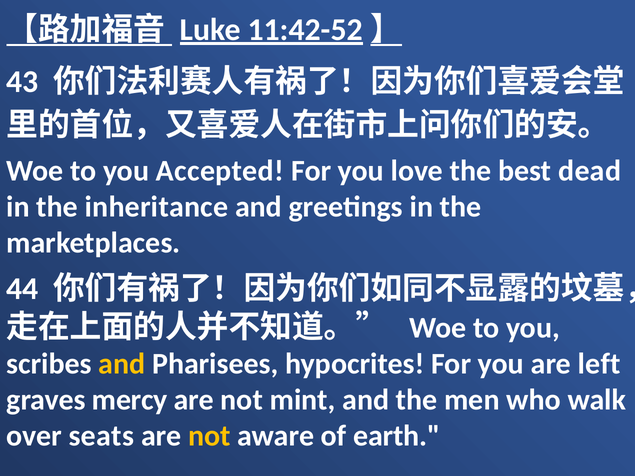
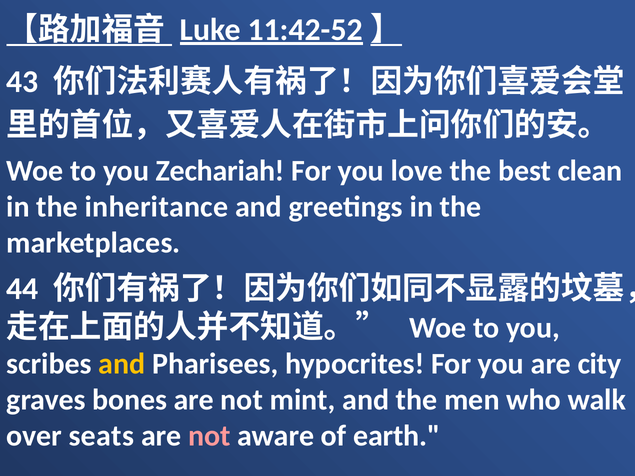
Accepted: Accepted -> Zechariah (220, 171)
dead: dead -> clean (590, 171)
left: left -> city (599, 364)
mercy: mercy -> bones (130, 400)
not colour: yellow -> pink (209, 436)
